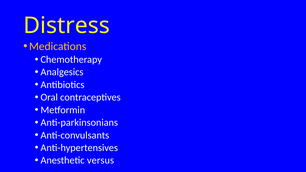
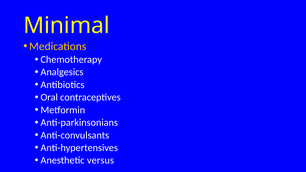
Distress: Distress -> Minimal (67, 26)
